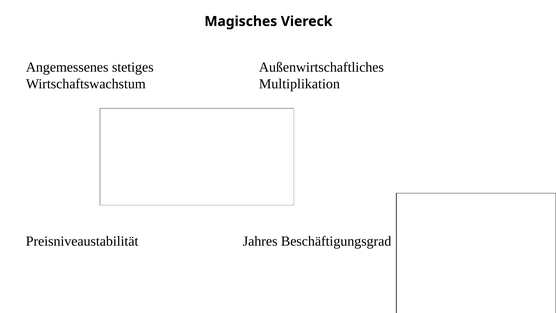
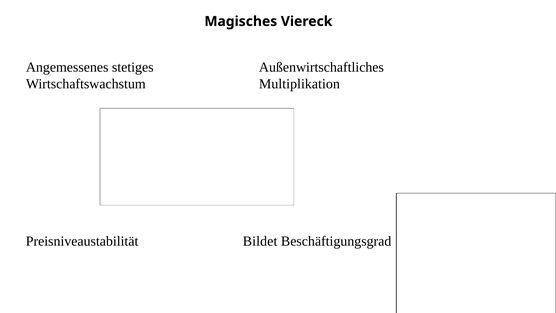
Jahres: Jahres -> Bildet (260, 241)
